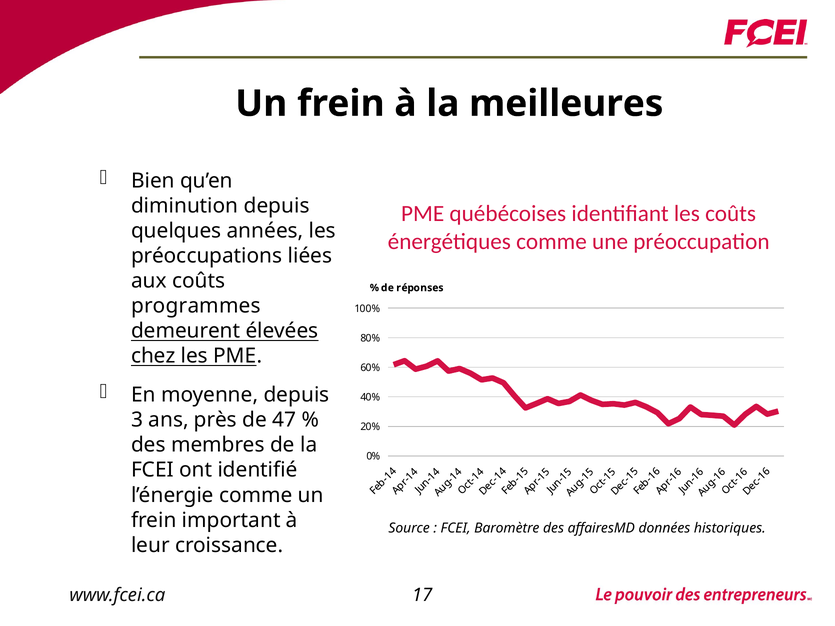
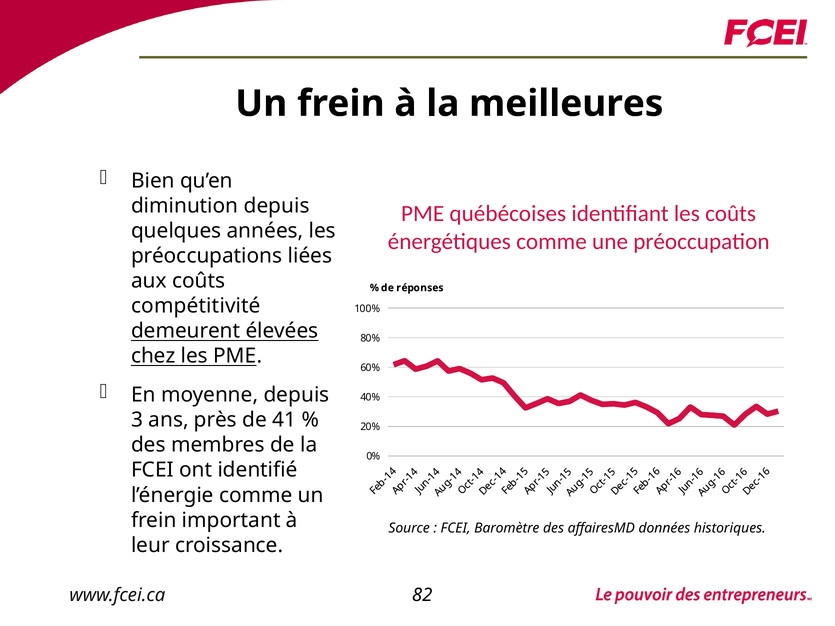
programmes: programmes -> compétitivité (196, 306)
47: 47 -> 41 (284, 420)
17: 17 -> 82 (422, 596)
